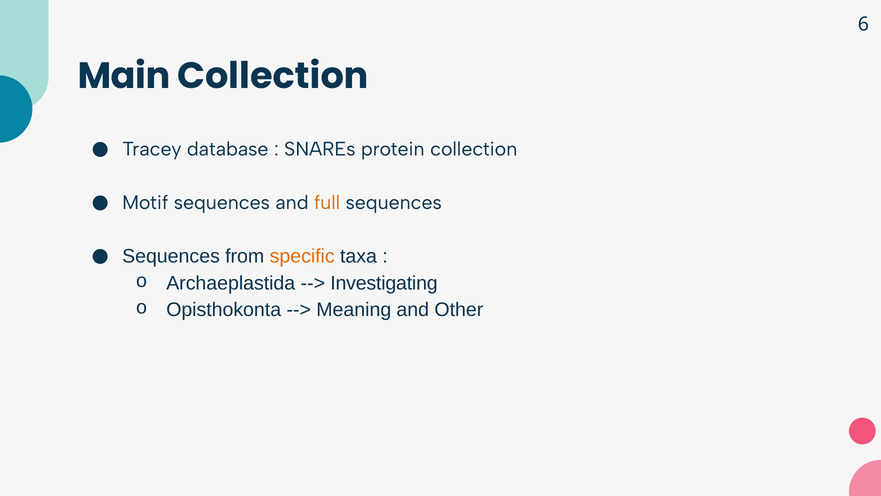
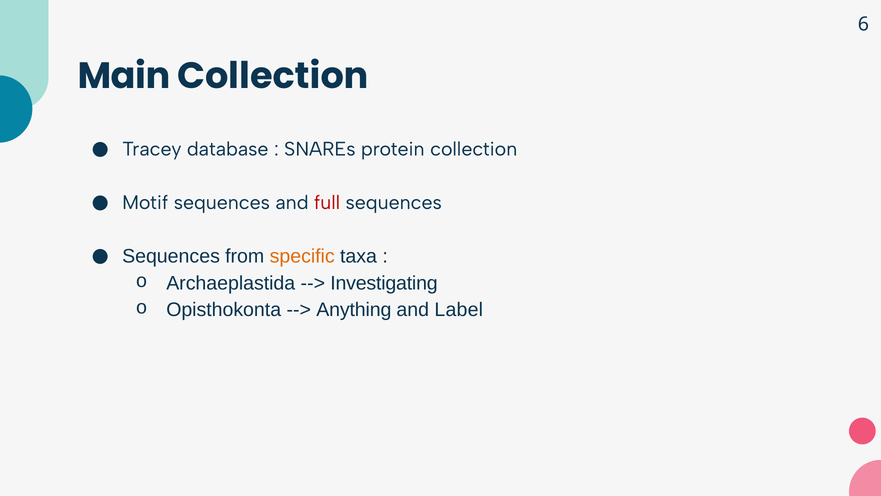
full colour: orange -> red (327, 203)
Meaning: Meaning -> Anything (354, 310)
Other: Other -> Label (459, 310)
